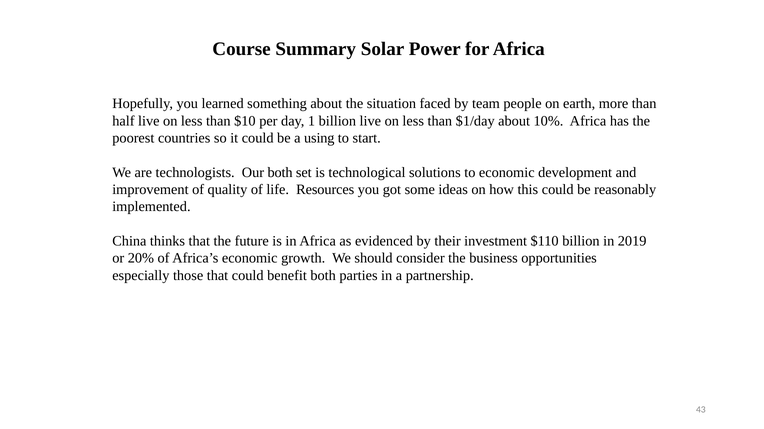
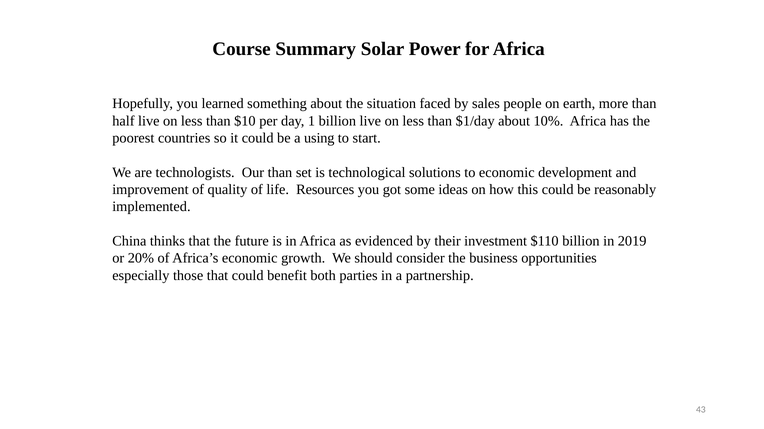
team: team -> sales (486, 104)
Our both: both -> than (280, 173)
